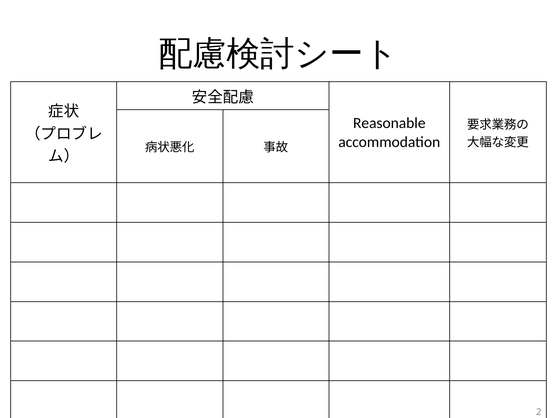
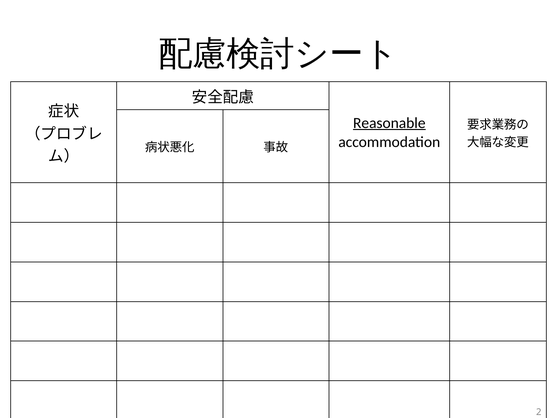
Reasonable underline: none -> present (389, 123)
